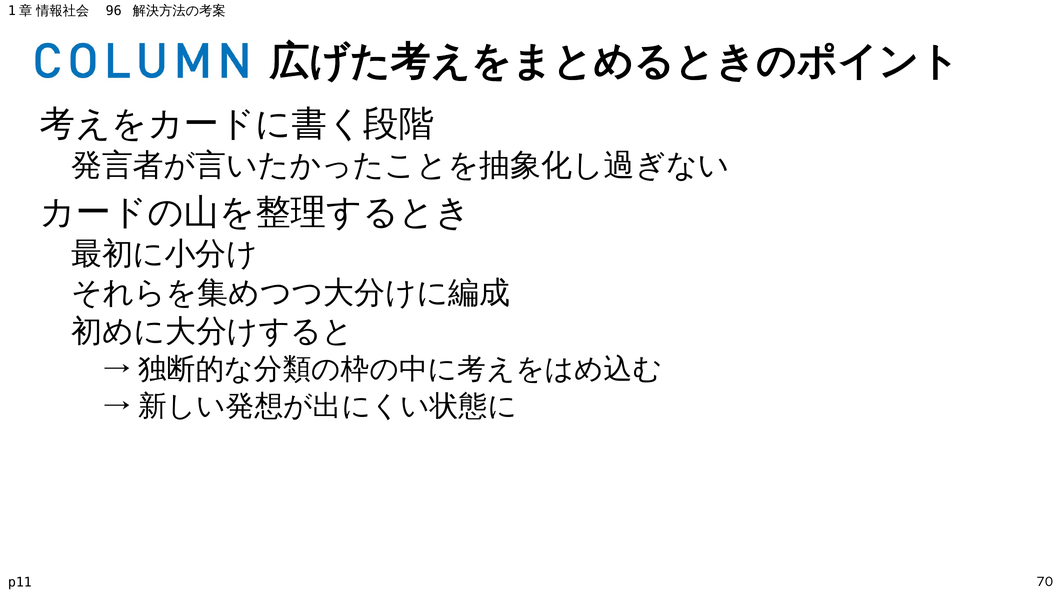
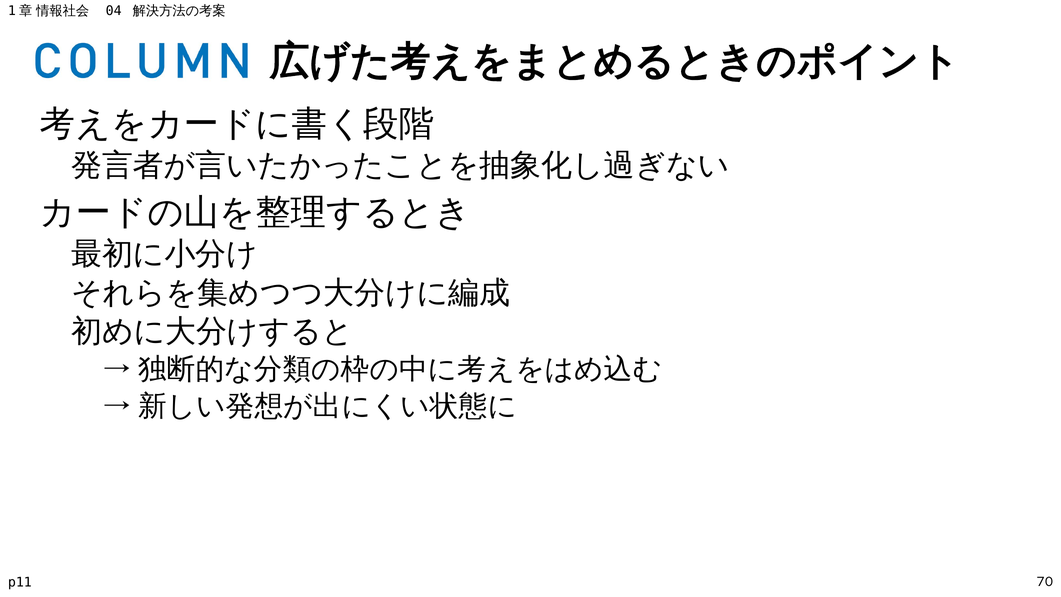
96: 96 -> 04 (114, 11)
